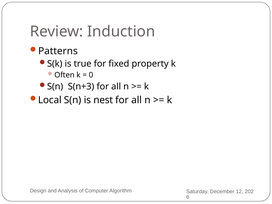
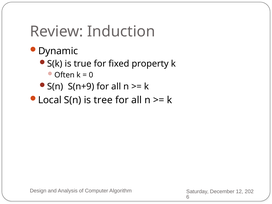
Patterns: Patterns -> Dynamic (58, 51)
S(n+3: S(n+3 -> S(n+9 (81, 86)
nest: nest -> tree (103, 100)
